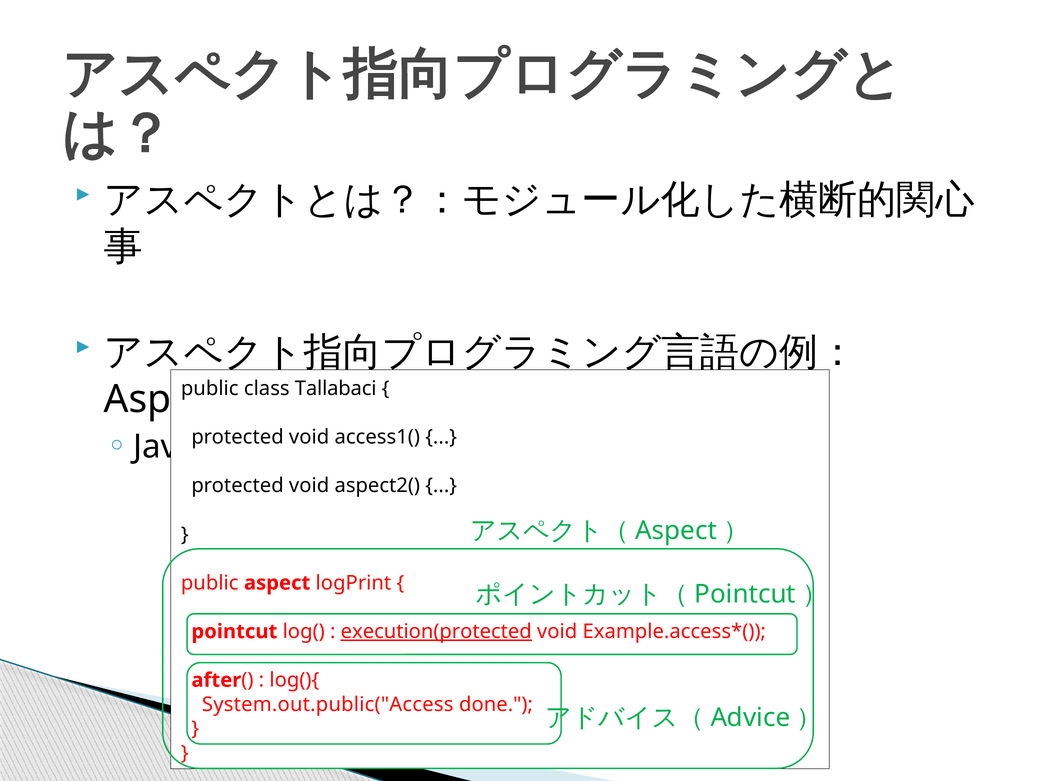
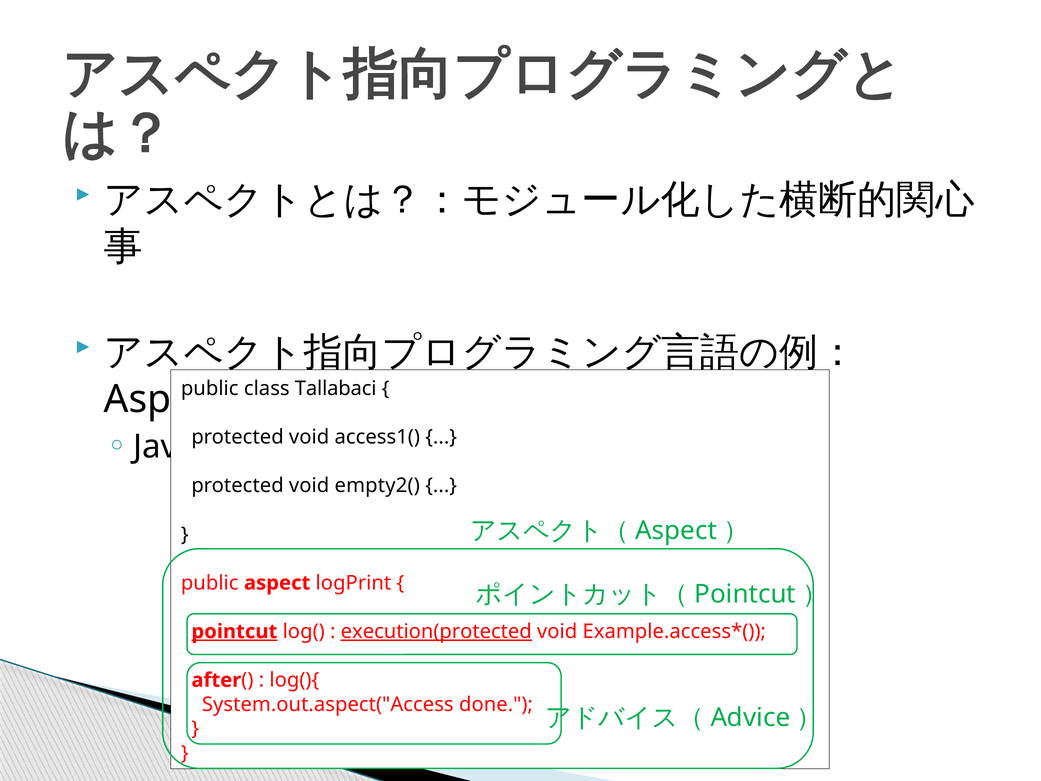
aspect2(: aspect2( -> empty2( (377, 486)
pointcut underline: none -> present (234, 631)
System.out.public("Access: System.out.public("Access -> System.out.aspect("Access (328, 704)
